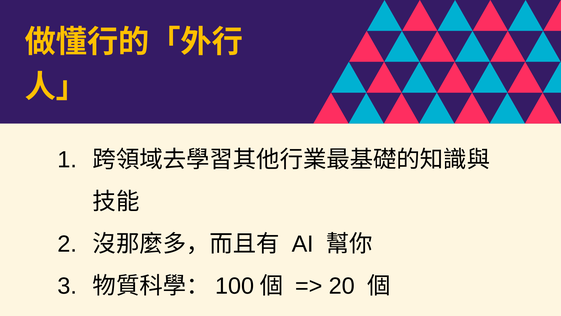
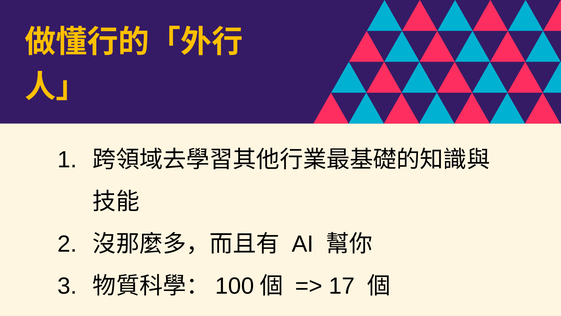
20: 20 -> 17 (342, 286)
